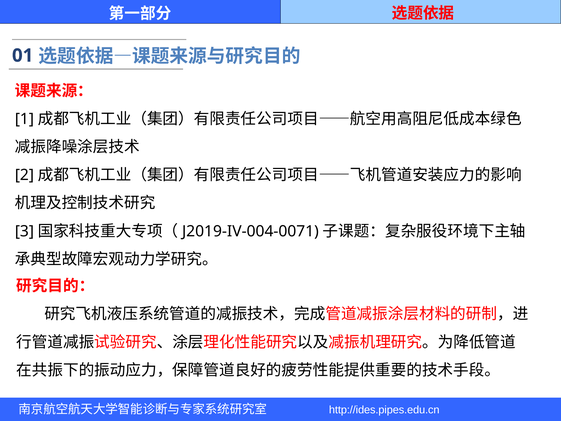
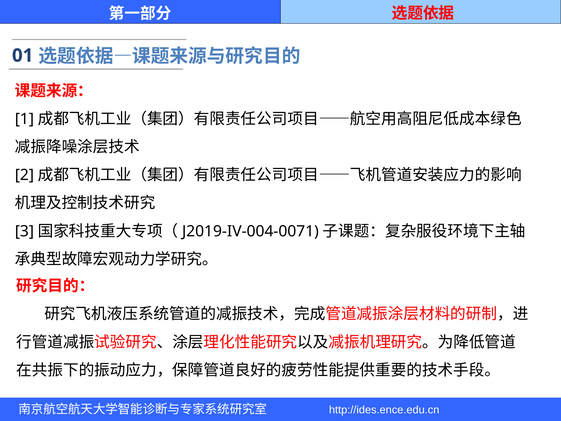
http://ides.pipes.edu.cn: http://ides.pipes.edu.cn -> http://ides.ence.edu.cn (384, 410)
